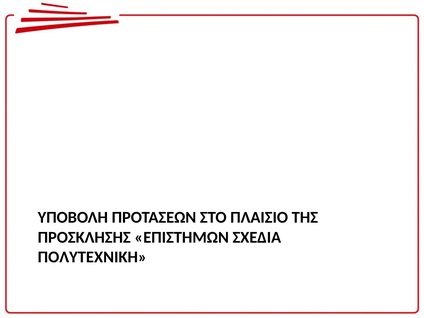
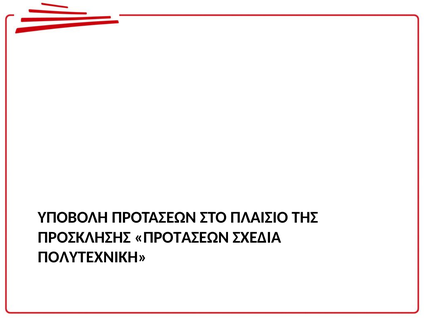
ΠΡΟΣΚΛΗΣΗΣ ΕΠΙΣΤΗΜΩΝ: ΕΠΙΣΤΗΜΩΝ -> ΠΡΟΤΑΣΕΩΝ (182, 237)
